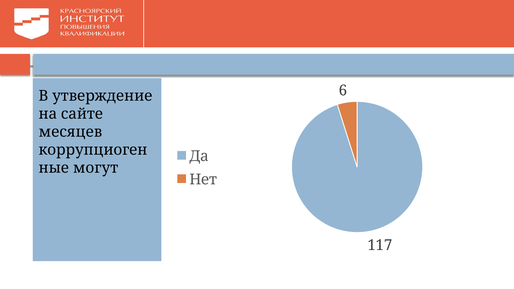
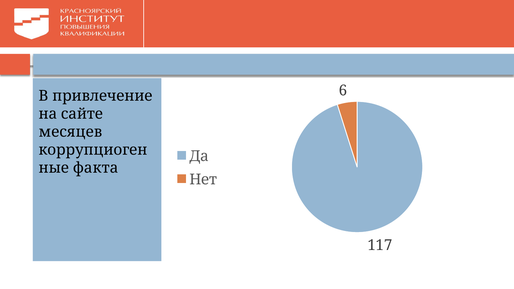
утверждение: утверждение -> привлечение (102, 96)
могут: могут -> факта (96, 168)
